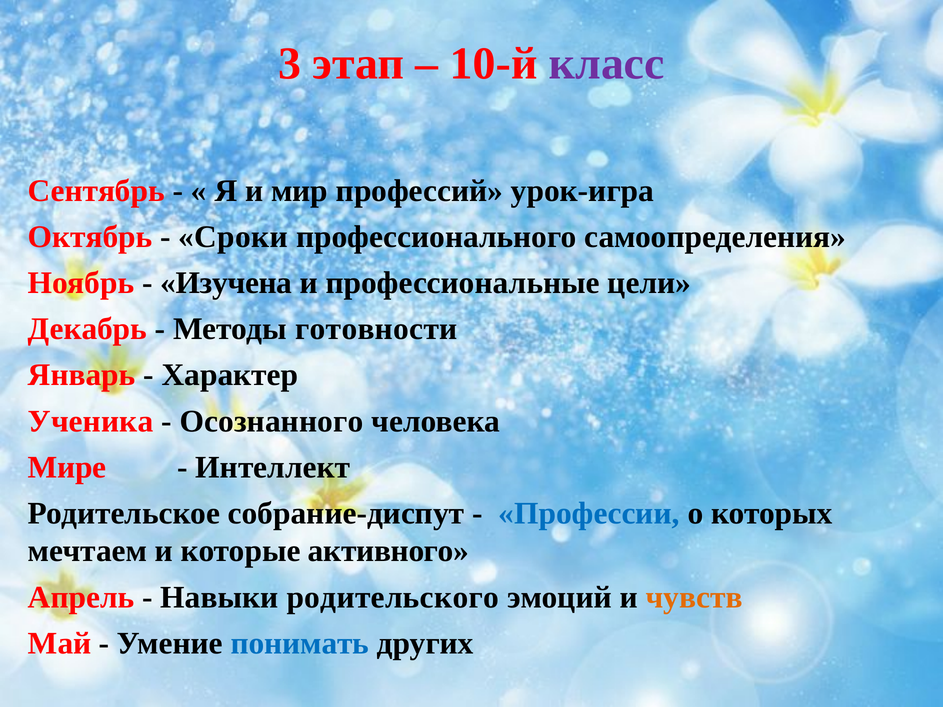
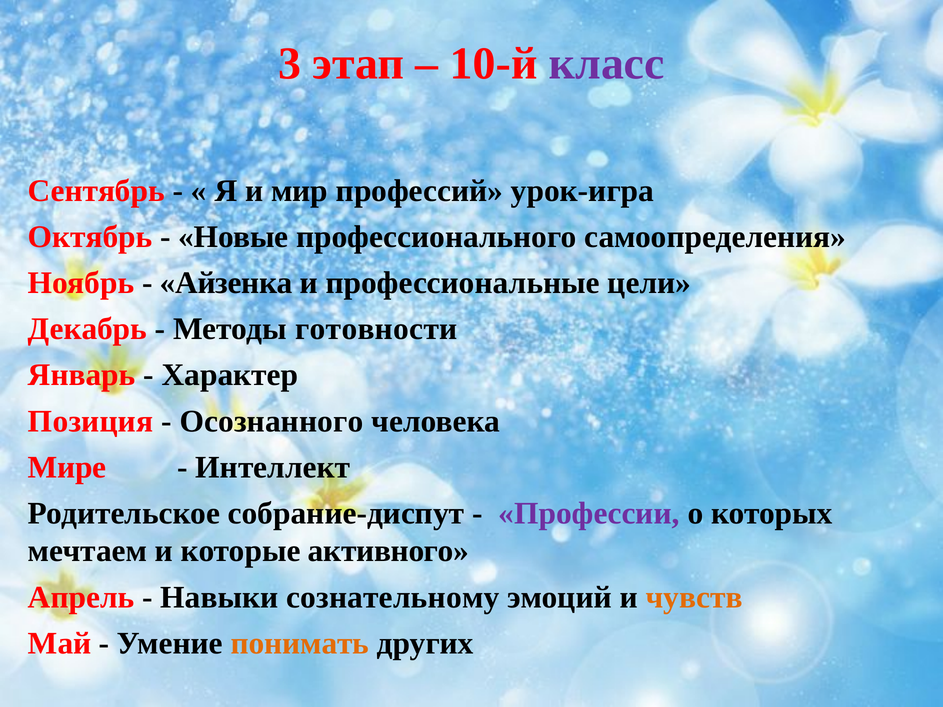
Сроки: Сроки -> Новые (233, 237)
Изучена: Изучена -> Айзенка (226, 283)
Ученика: Ученика -> Позиция (91, 421)
Профессии colour: blue -> purple (589, 514)
родительского: родительского -> сознательному (393, 597)
понимать colour: blue -> orange (300, 644)
